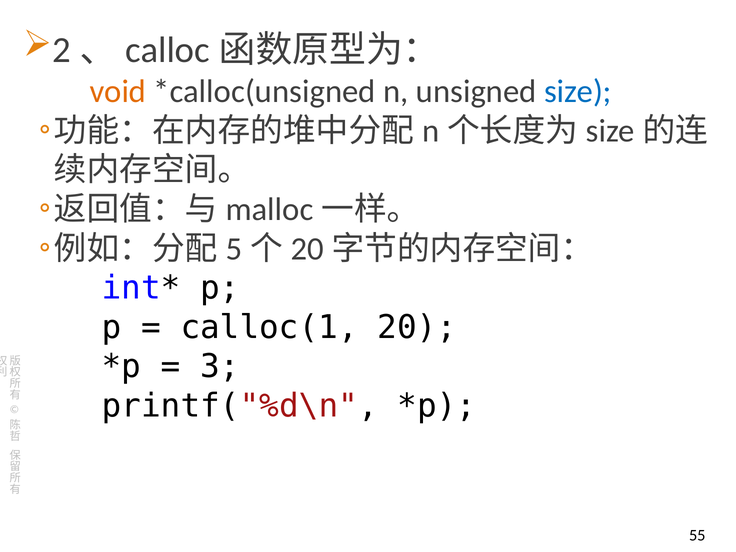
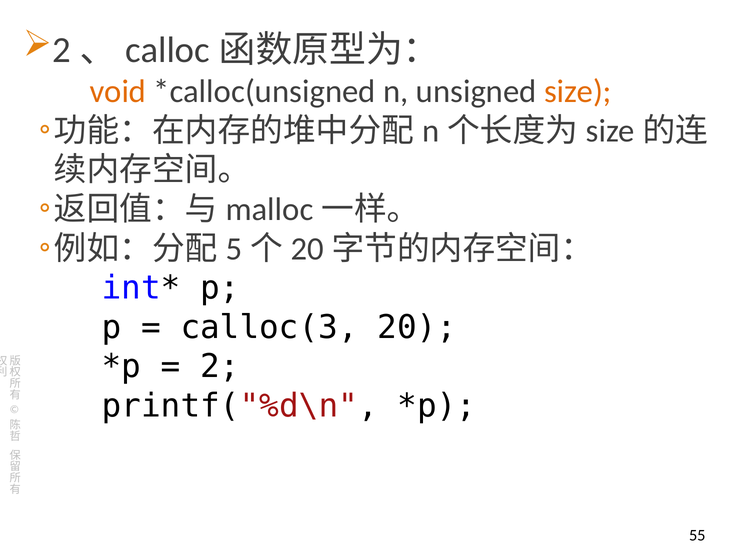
size colour: blue -> orange (578, 92)
calloc(1: calloc(1 -> calloc(3 (269, 327)
3: 3 -> 2 (220, 367)
